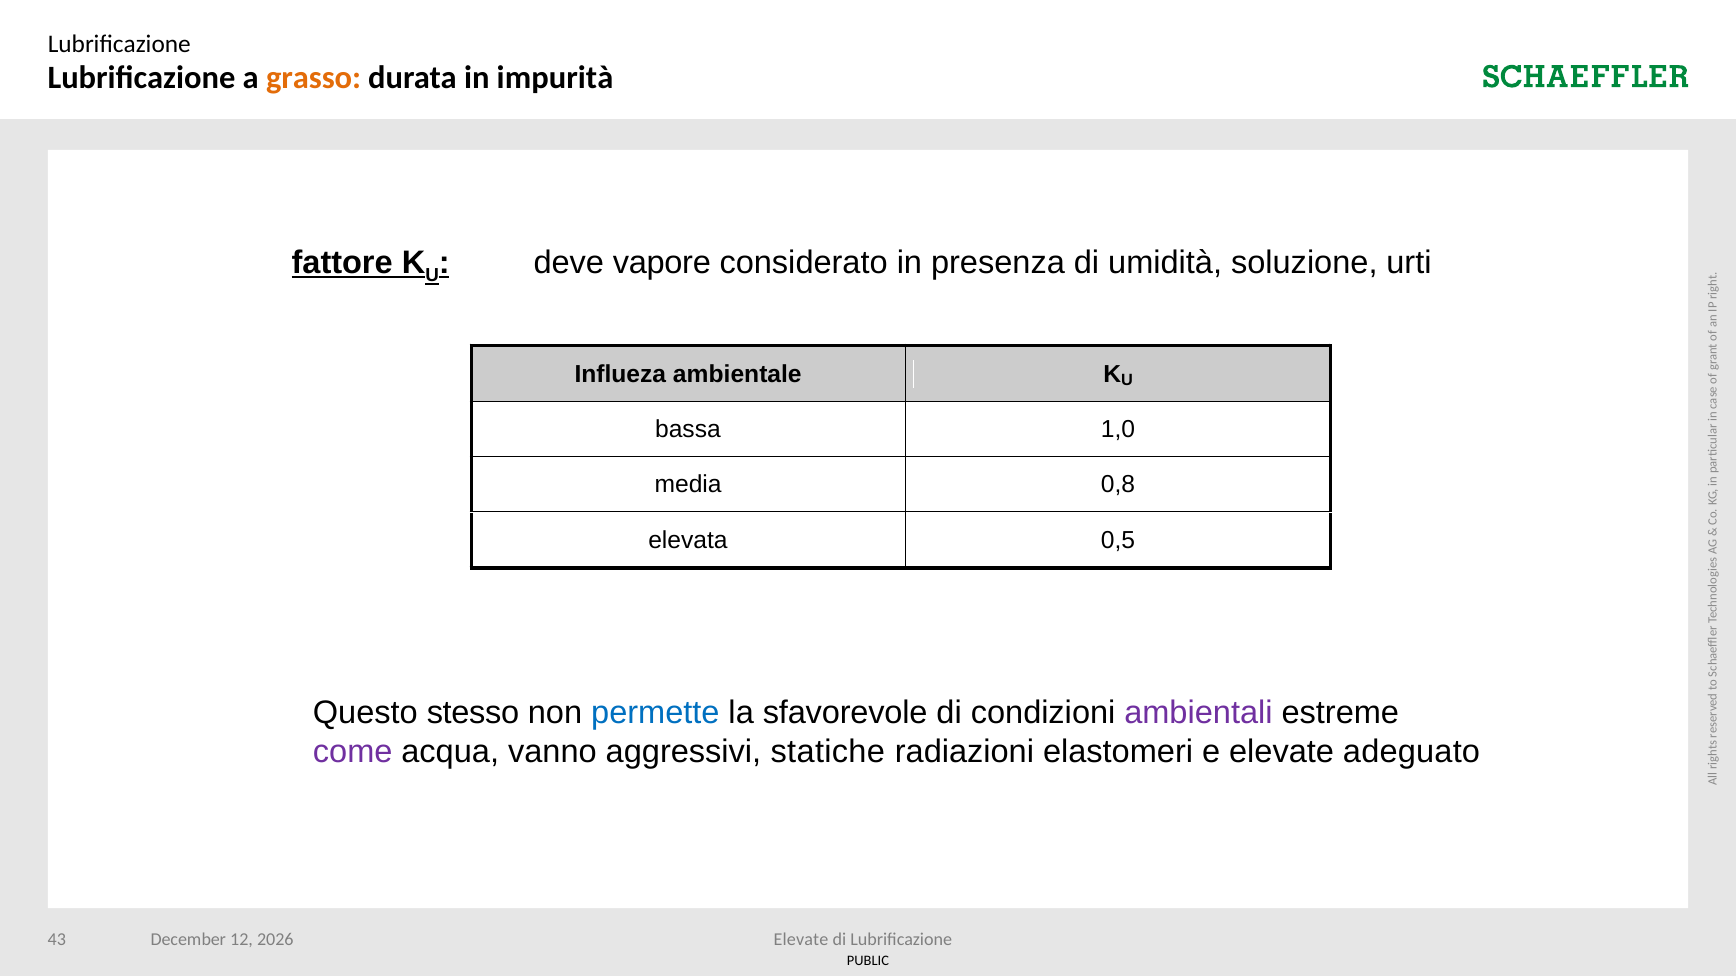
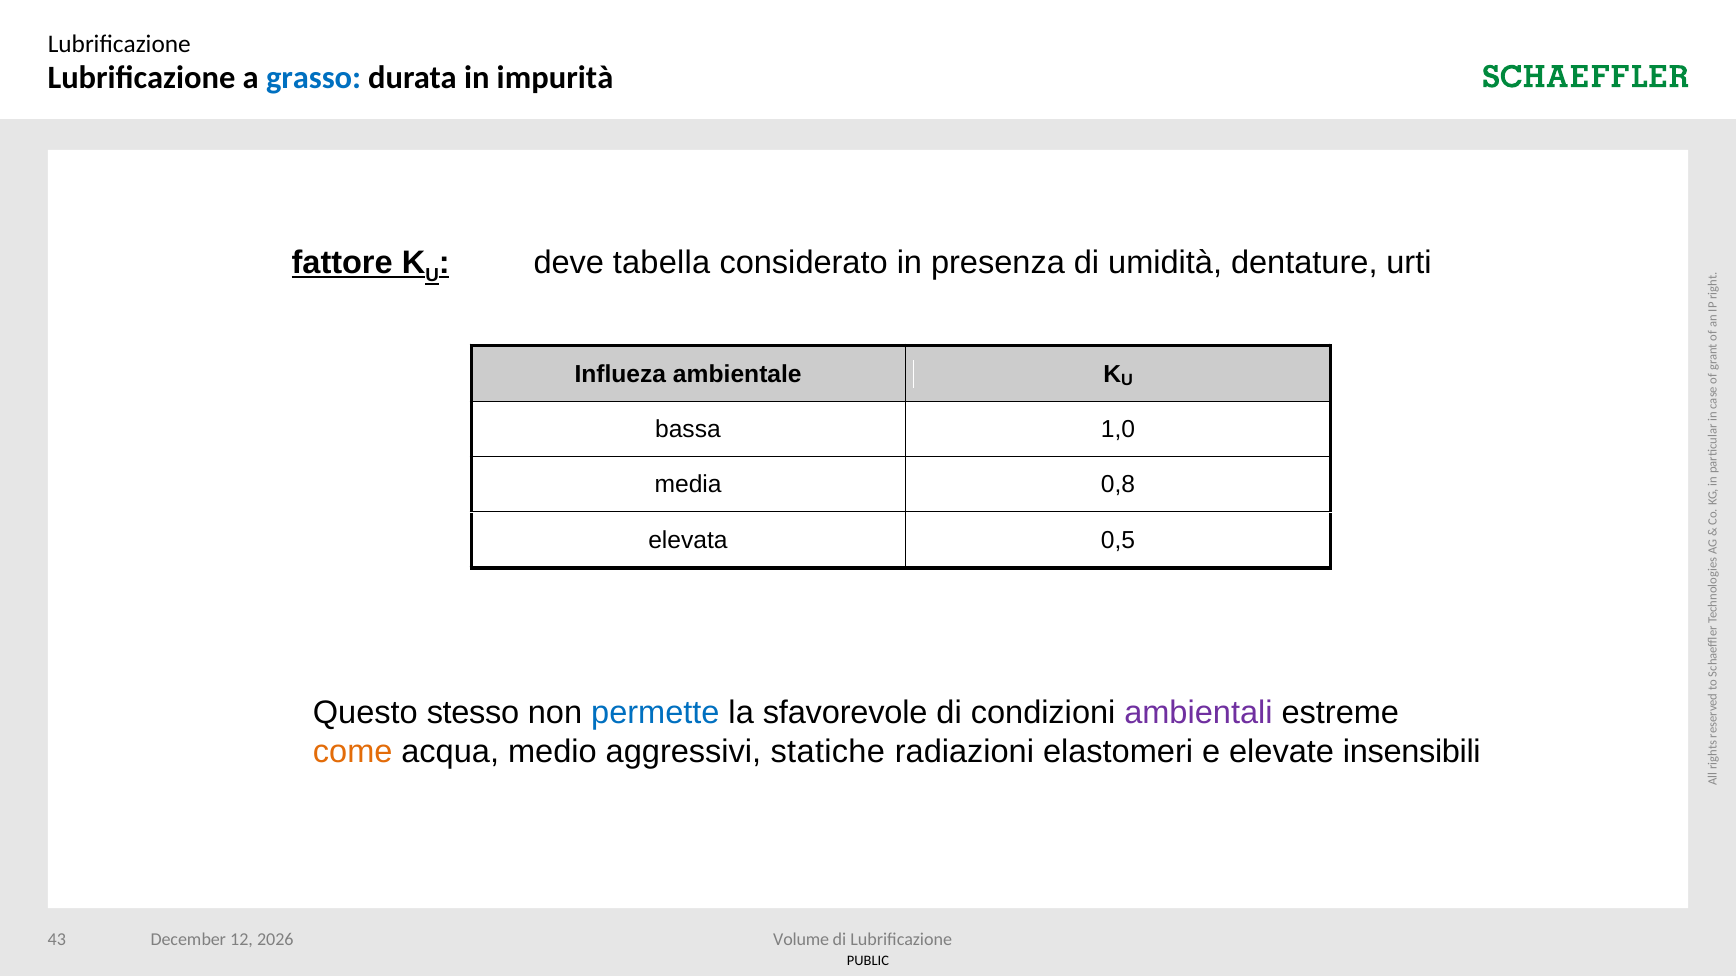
grasso colour: orange -> blue (314, 78)
vapore: vapore -> tabella (662, 263)
soluzione: soluzione -> dentature (1304, 263)
come colour: purple -> orange (353, 752)
vanno: vanno -> medio (552, 752)
adeguato: adeguato -> insensibili (1412, 752)
Elevate: Elevate -> Volume (801, 940)
